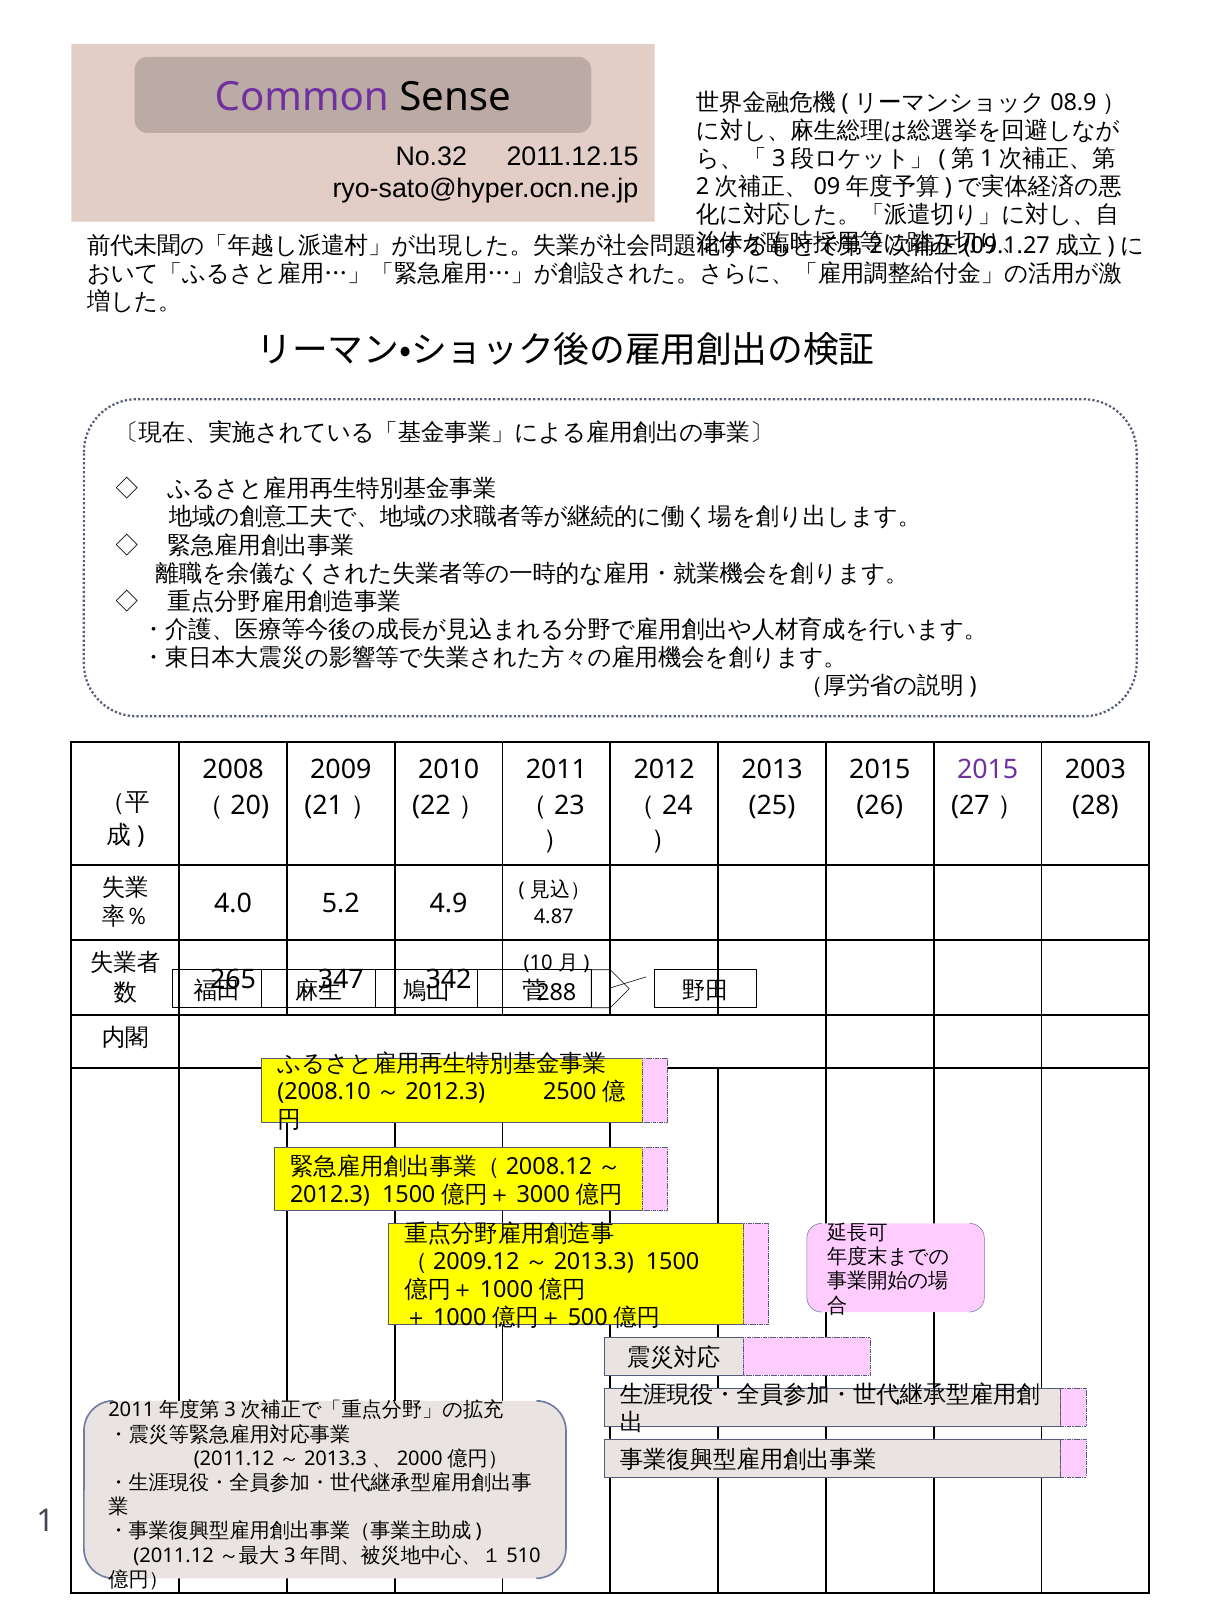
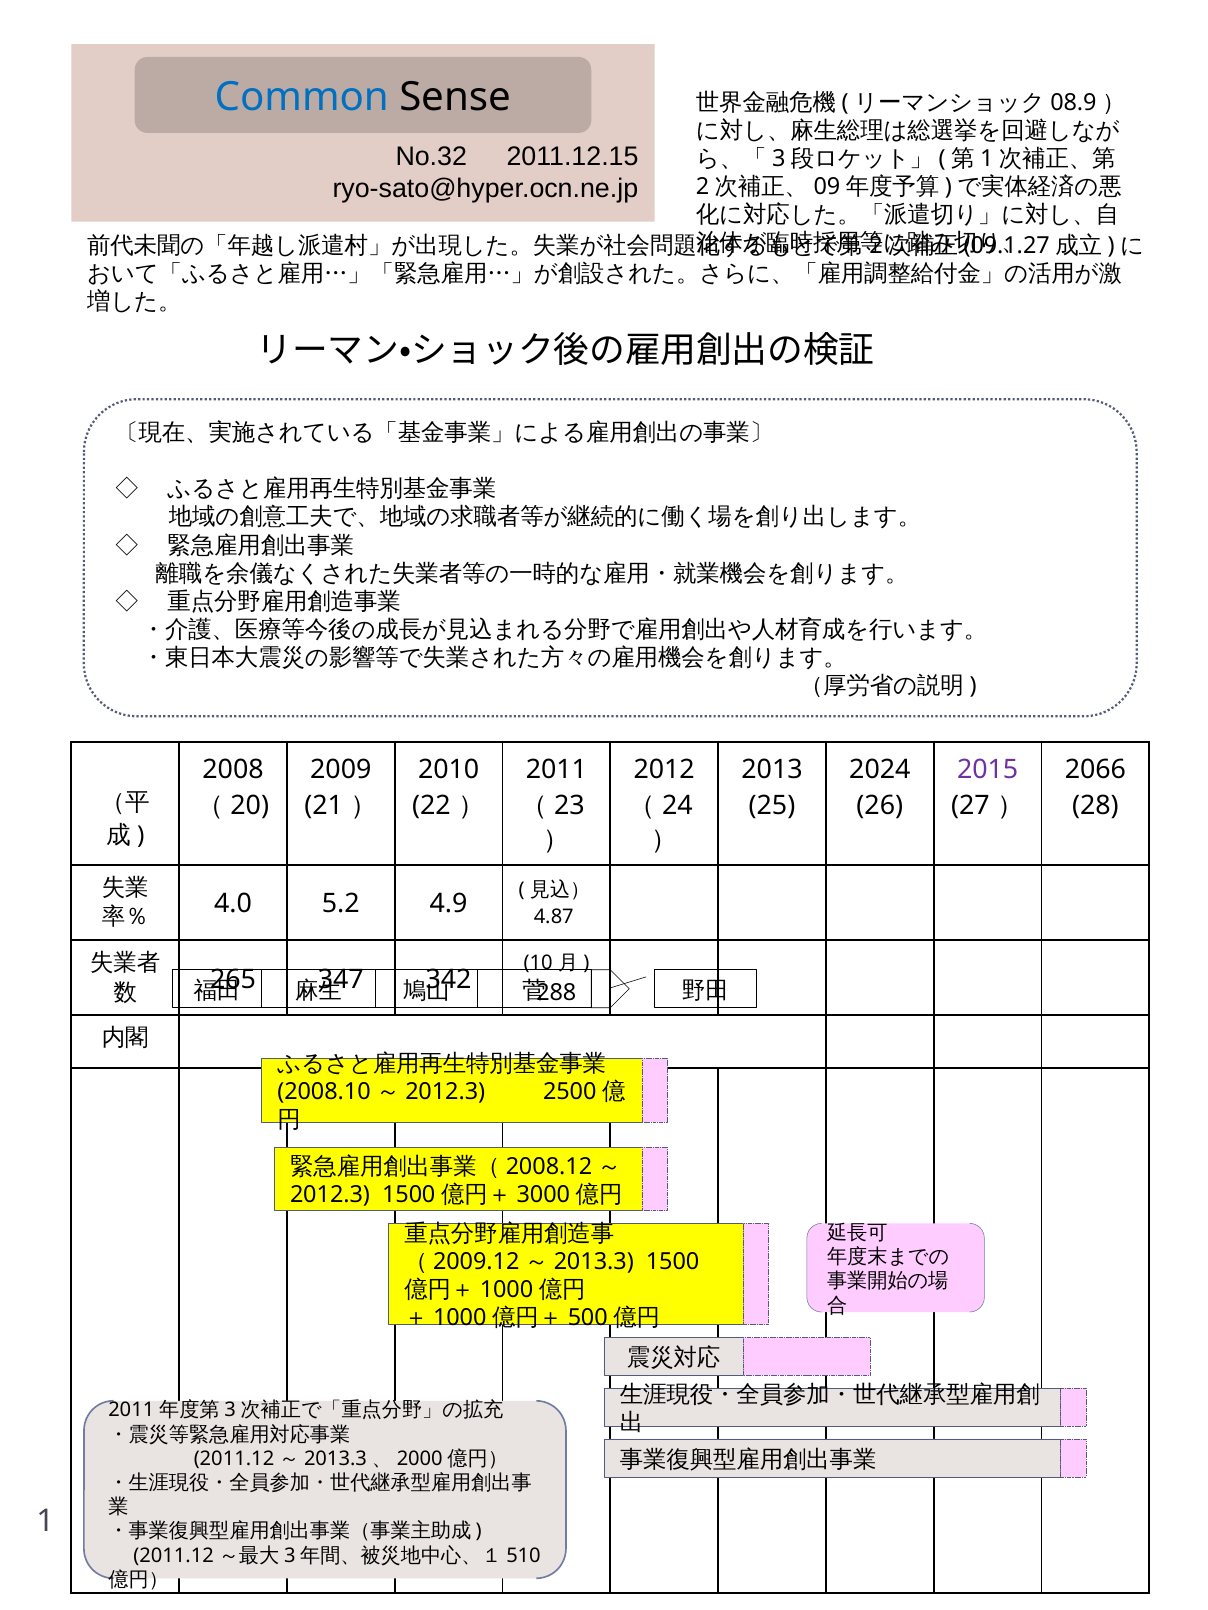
Common colour: purple -> blue (302, 98)
2015: 2015 -> 2024 (880, 770)
2003: 2003 -> 2066 (1095, 770)
